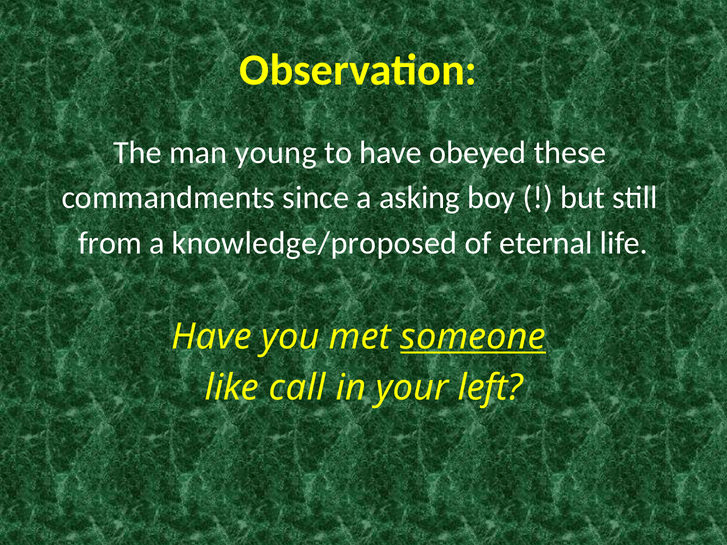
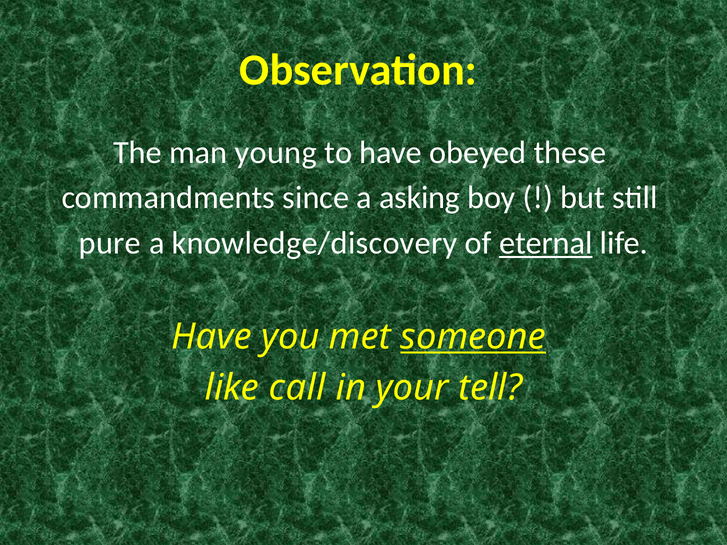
from: from -> pure (110, 243)
knowledge/proposed: knowledge/proposed -> knowledge/discovery (315, 243)
eternal underline: none -> present (546, 243)
left: left -> tell (490, 388)
